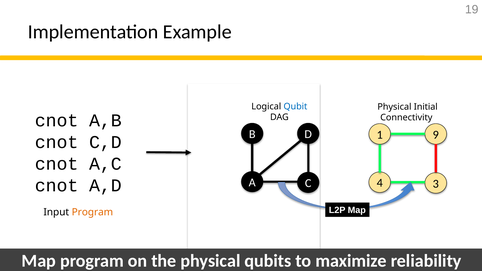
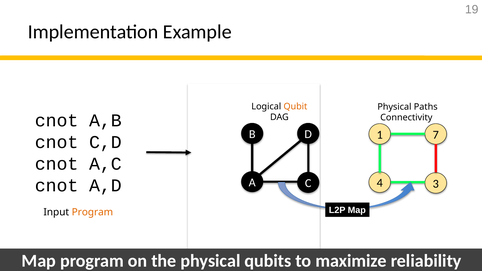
Qubit colour: blue -> orange (295, 106)
Initial: Initial -> Paths (426, 107)
9: 9 -> 7 (436, 135)
